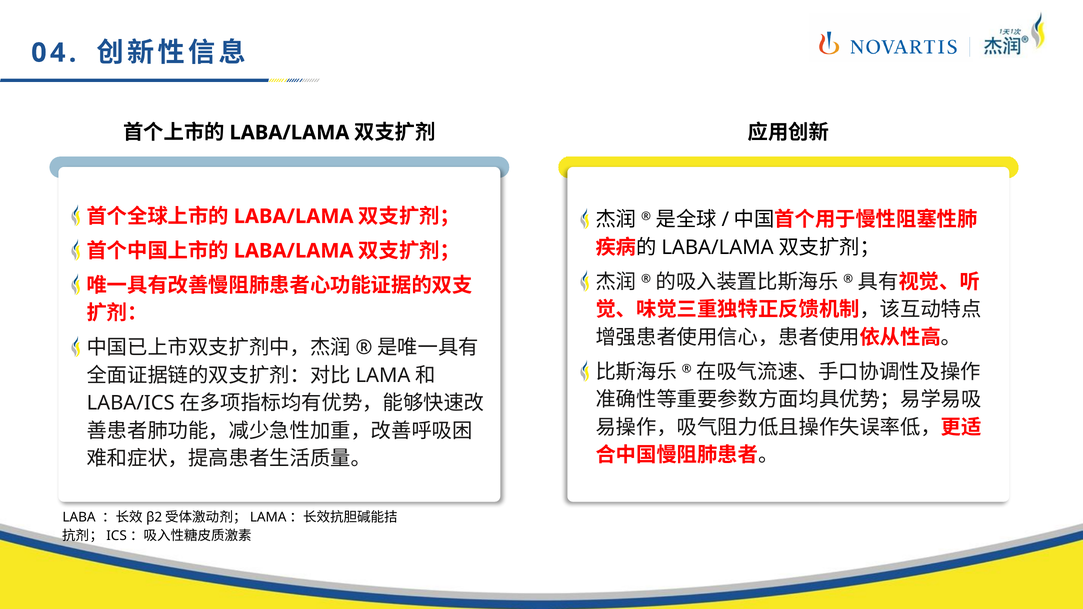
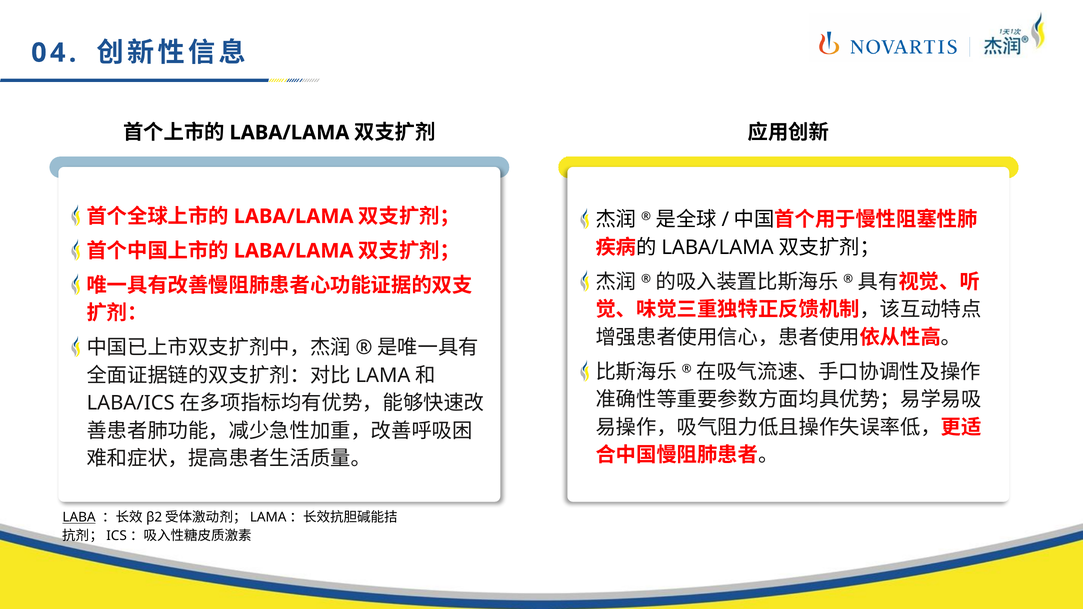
LABA underline: none -> present (79, 518)
